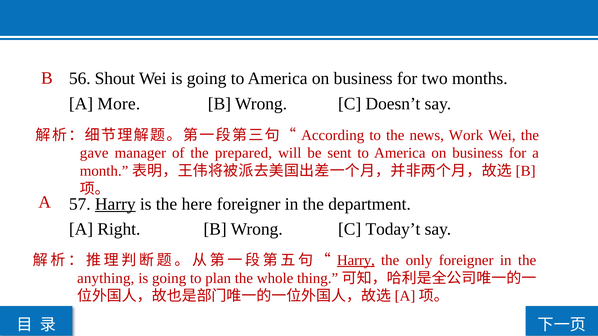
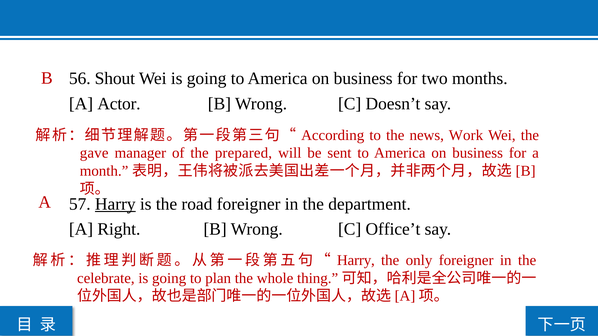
More: More -> Actor (119, 104)
here: here -> road (197, 204)
Today’t: Today’t -> Office’t (393, 229)
Harry underline: present -> none (356, 260)
anything: anything -> celebrate (106, 278)
